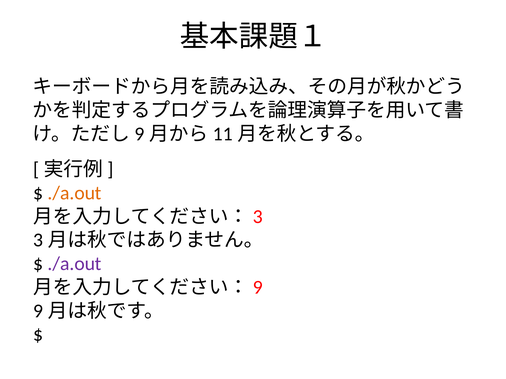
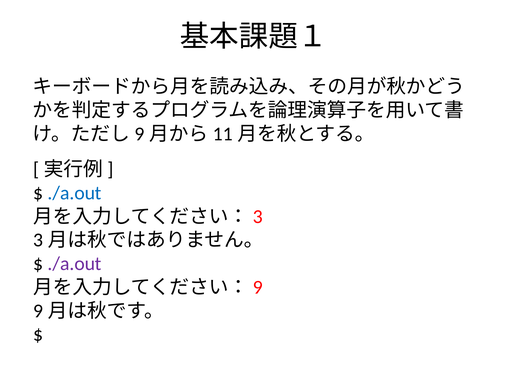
./a.out colour: orange -> blue (75, 193)
